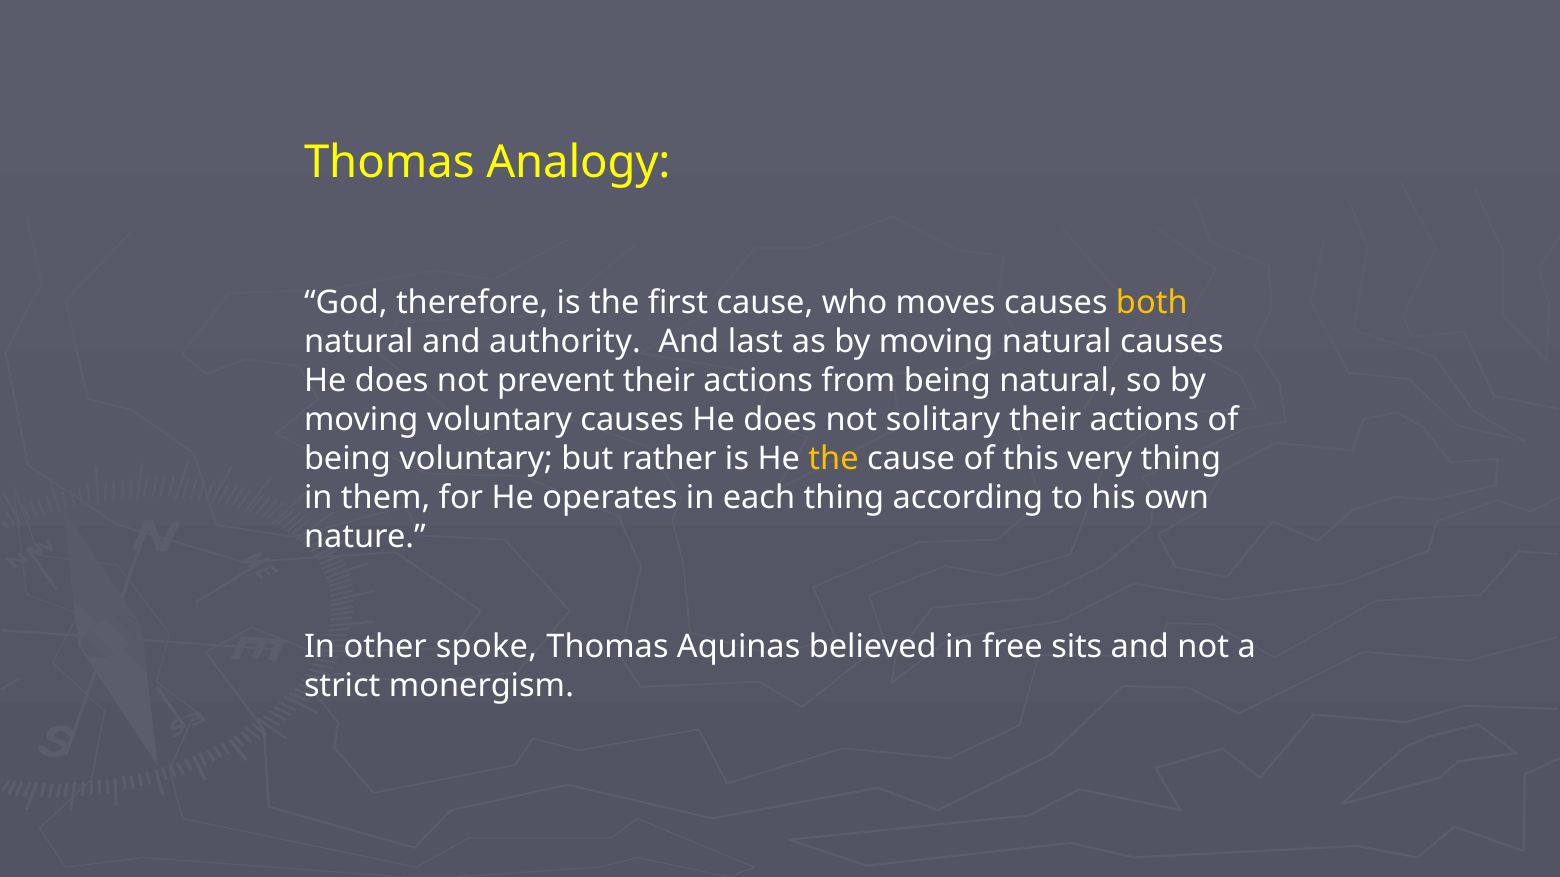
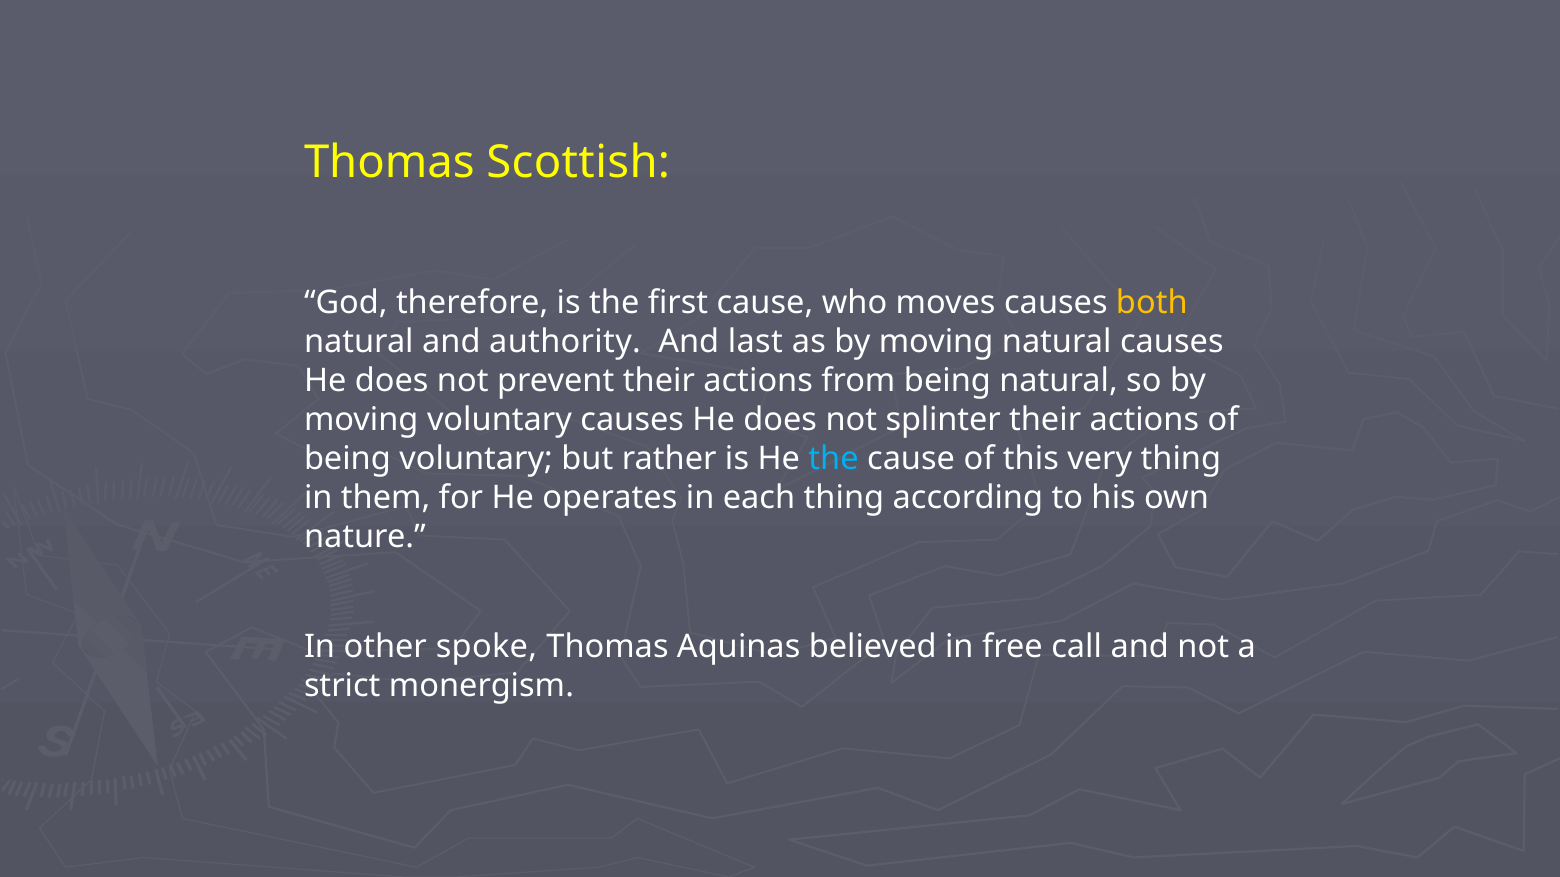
Analogy: Analogy -> Scottish (578, 163)
solitary: solitary -> splinter (943, 420)
the colour: yellow -> light blue (834, 459)
sits: sits -> call (1077, 647)
